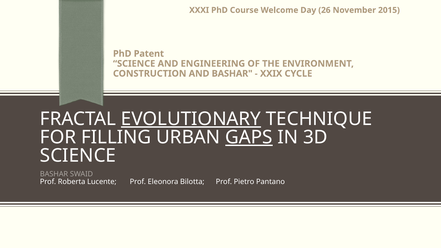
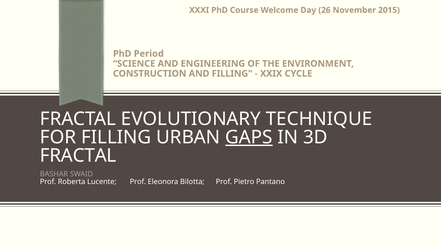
Patent: Patent -> Period (149, 54)
AND BASHAR: BASHAR -> FILLING (232, 74)
EVOLUTIONARY underline: present -> none (191, 119)
SCIENCE: SCIENCE -> FRACTAL (78, 156)
